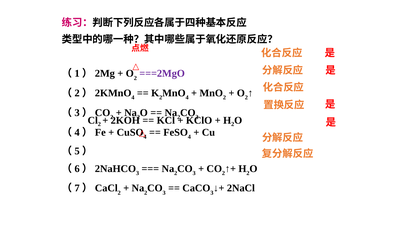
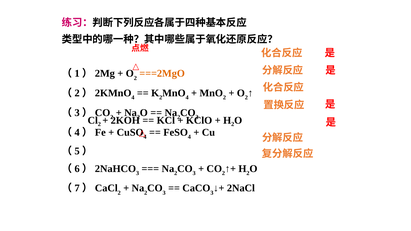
===2MgO colour: purple -> orange (162, 74)
